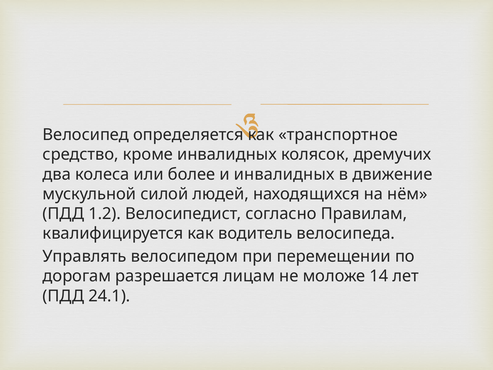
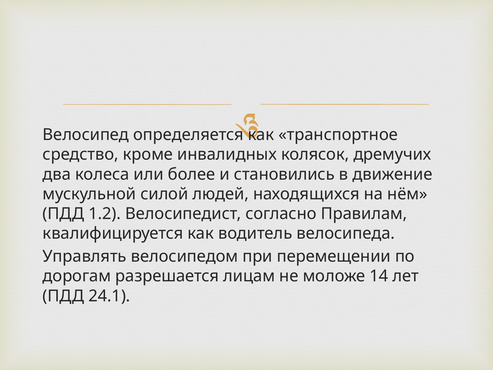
и инвалидных: инвалидных -> становились (284, 174)
